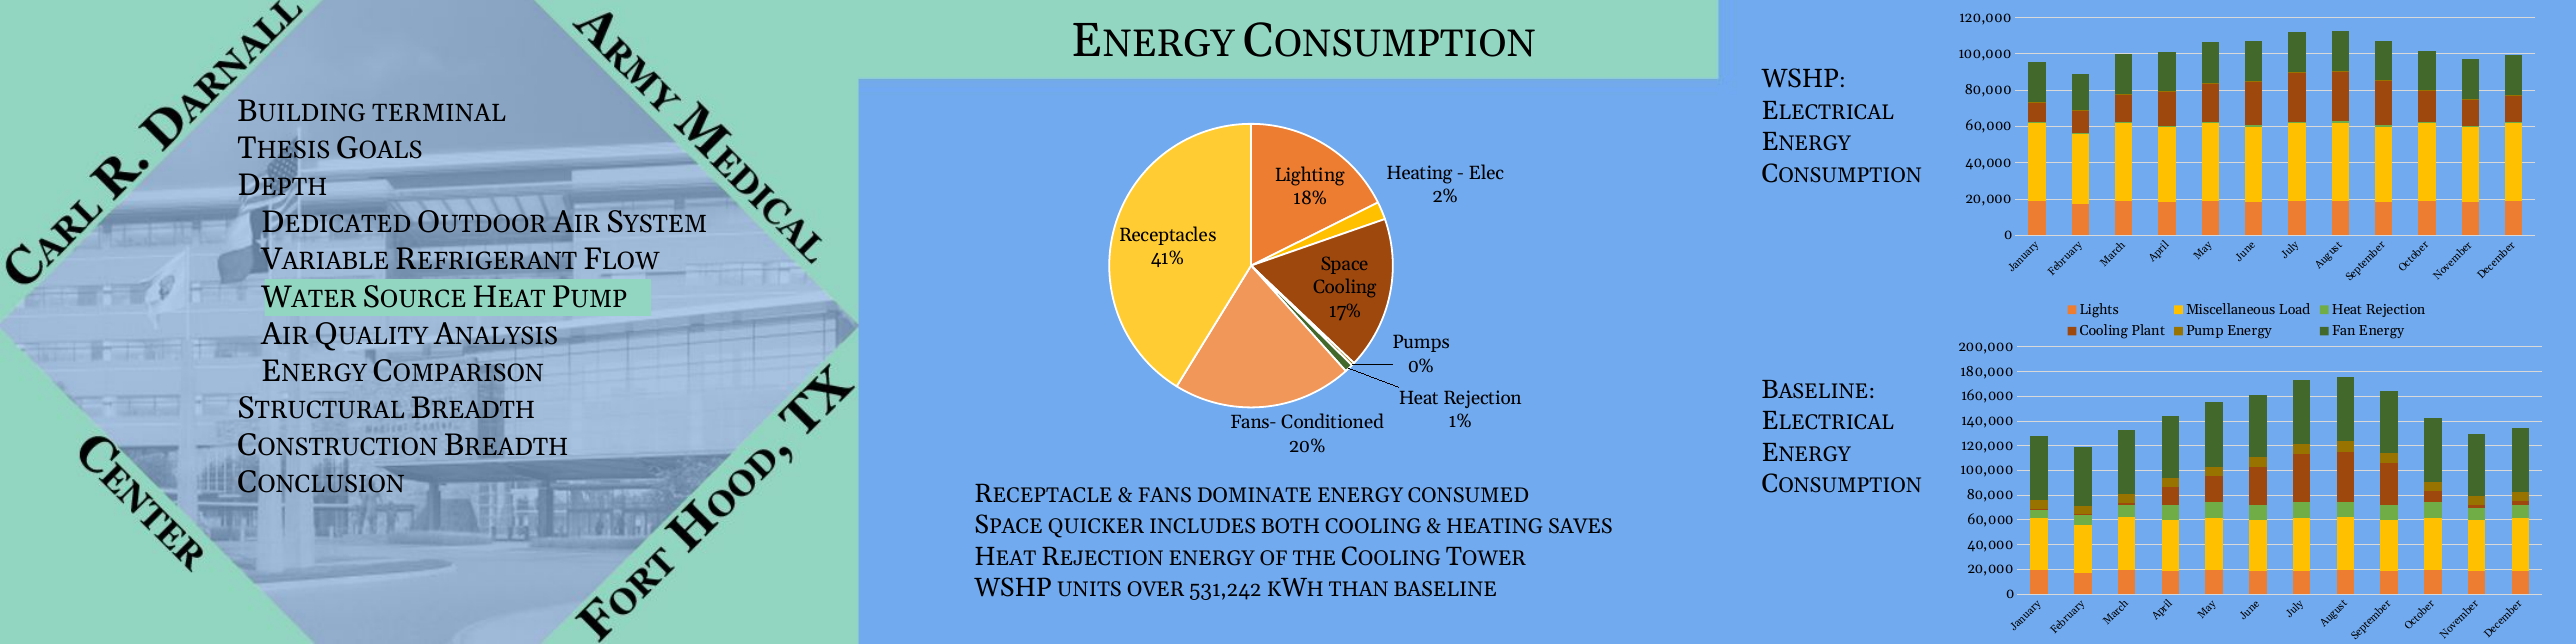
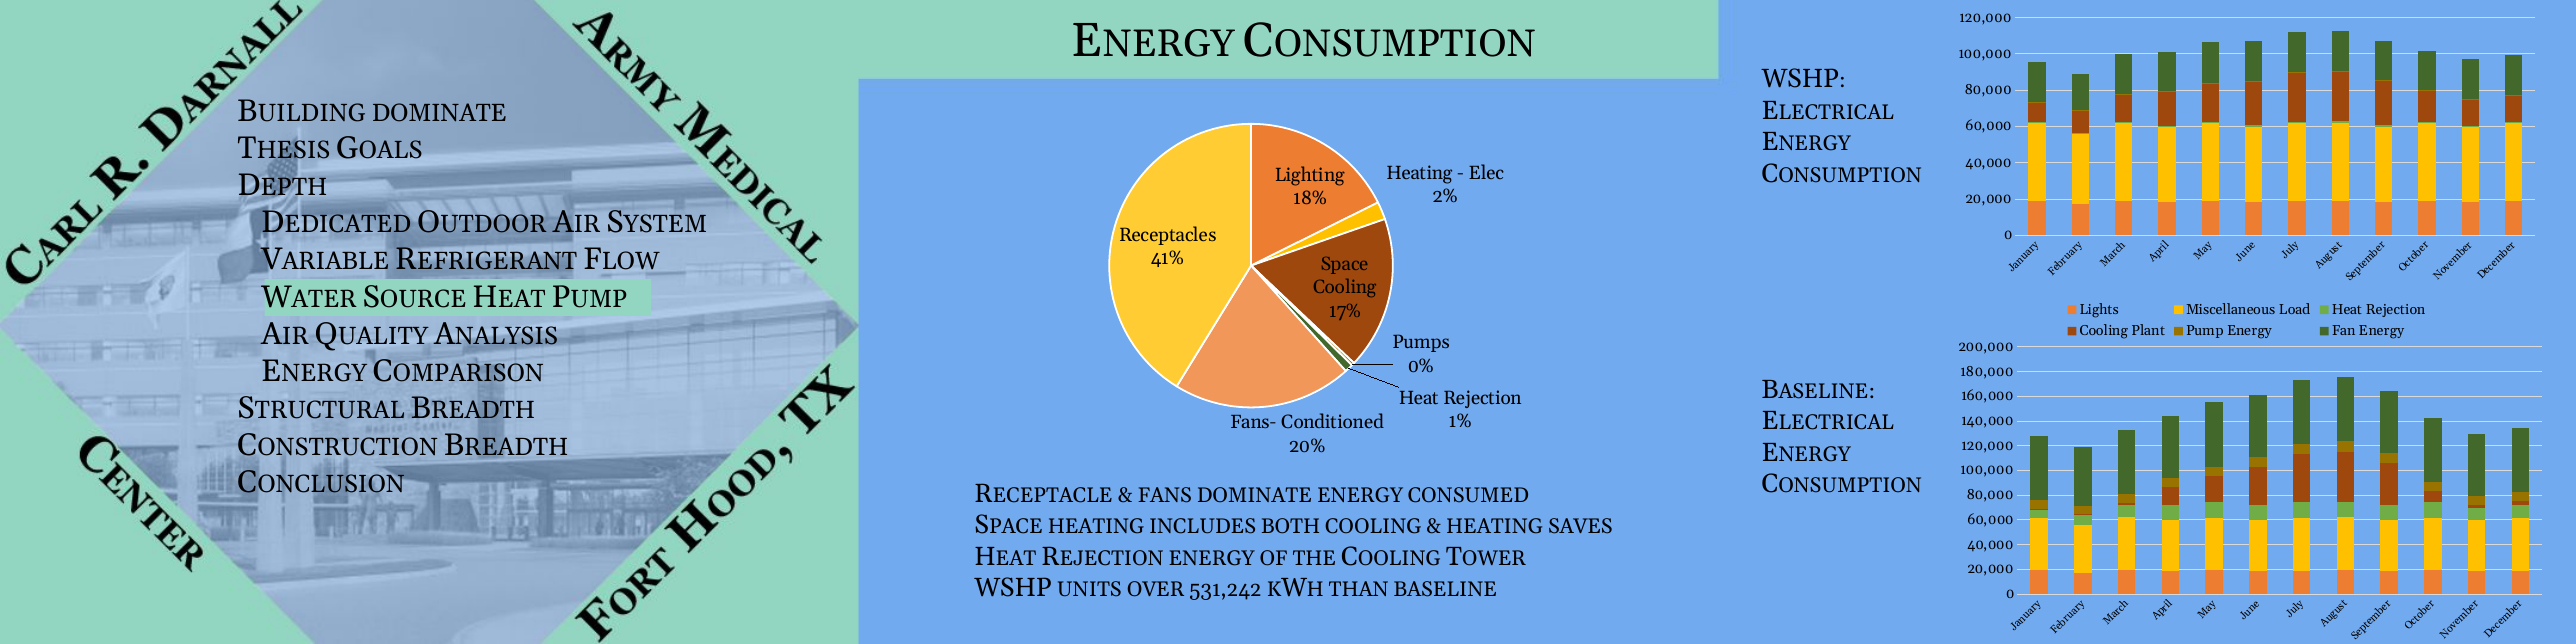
TERMINAL: TERMINAL -> DOMINATE (439, 113)
QUICKER: QUICKER -> HEATING (1096, 527)
